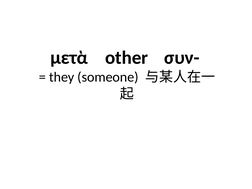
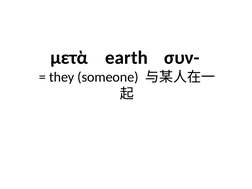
other: other -> earth (126, 58)
